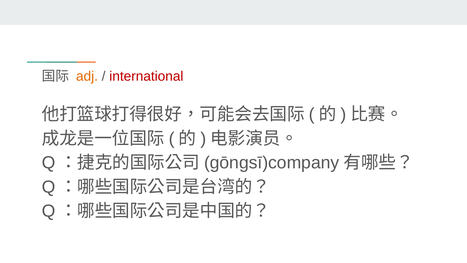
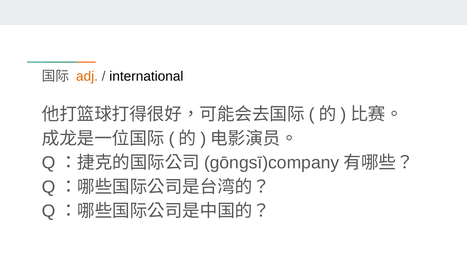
international colour: red -> black (146, 76)
